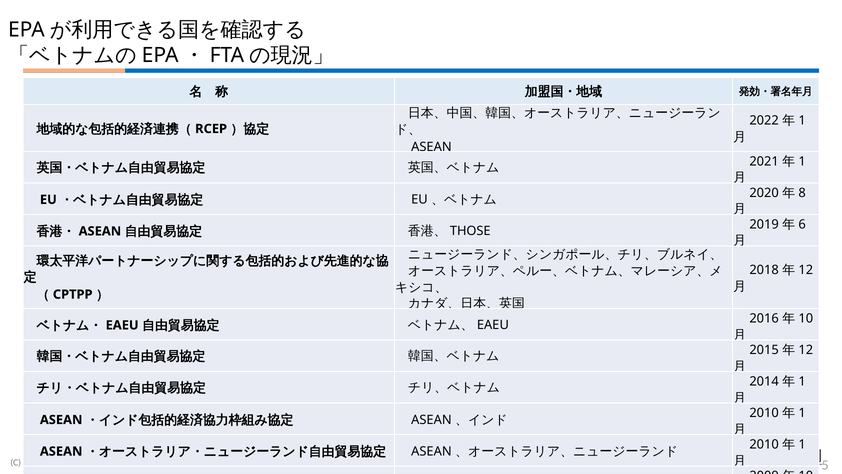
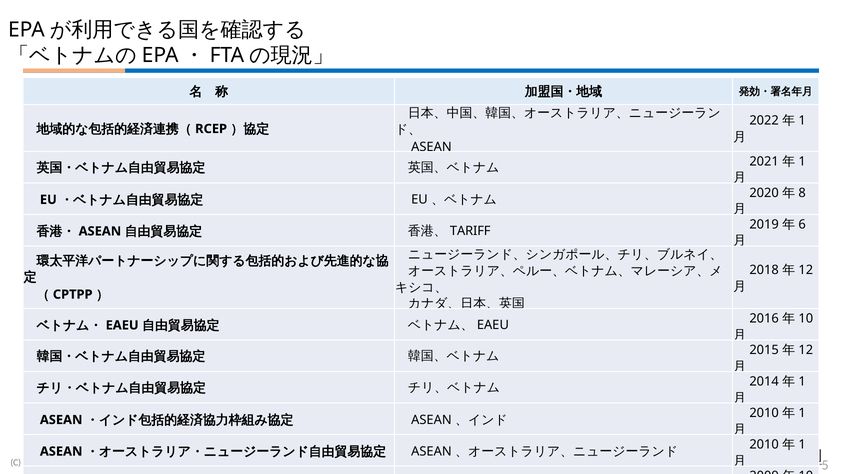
THOSE: THOSE -> TARIFF (470, 231)
